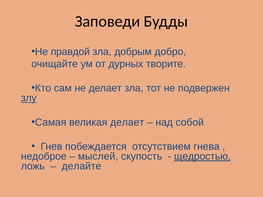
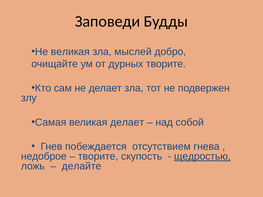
Не правдой: правдой -> великая (70, 52)
добрым: добрым -> мыслей (133, 52)
злу underline: present -> none (29, 98)
мыслей: мыслей -> творите (98, 157)
